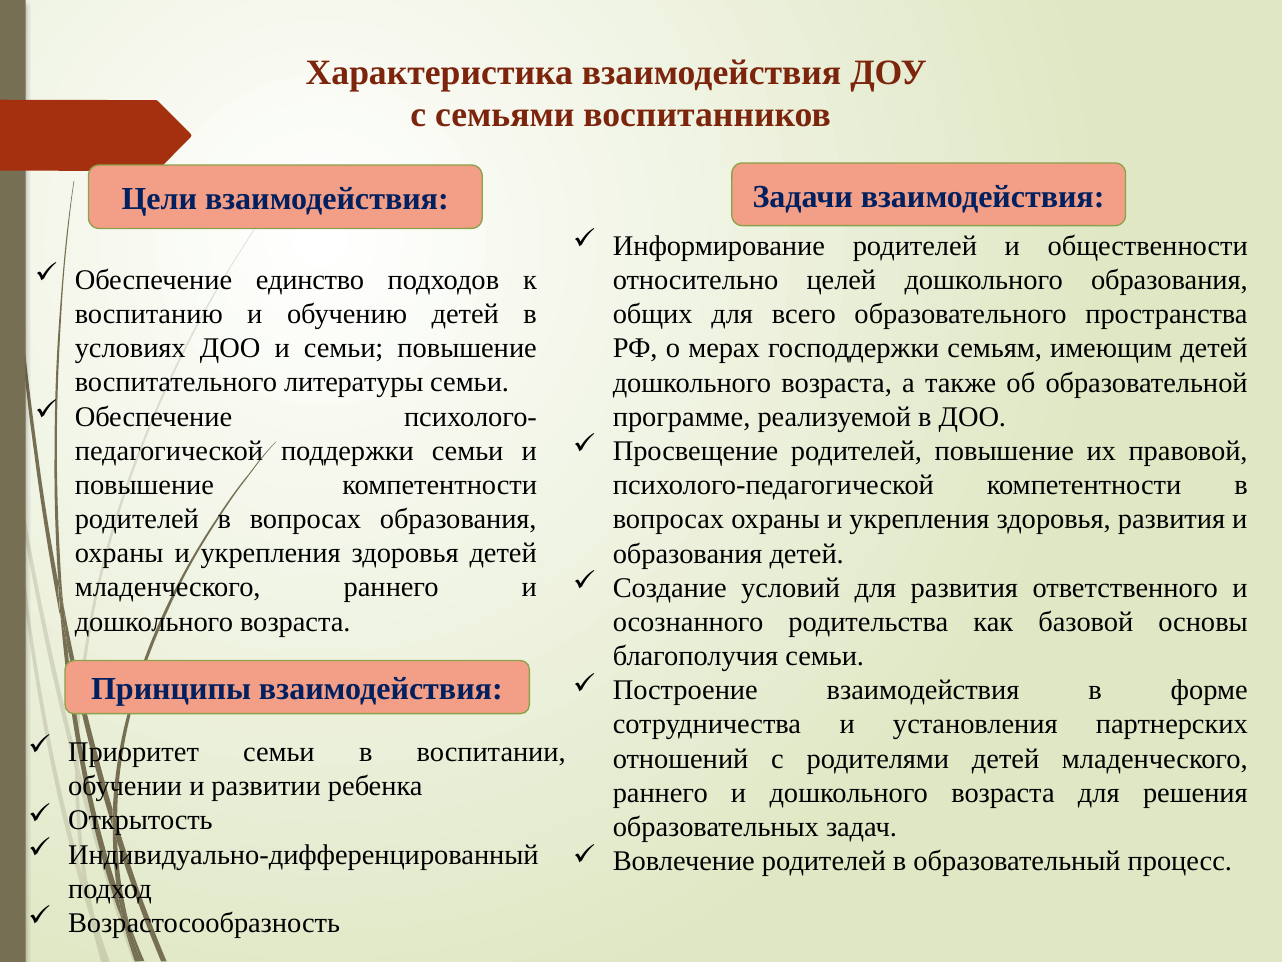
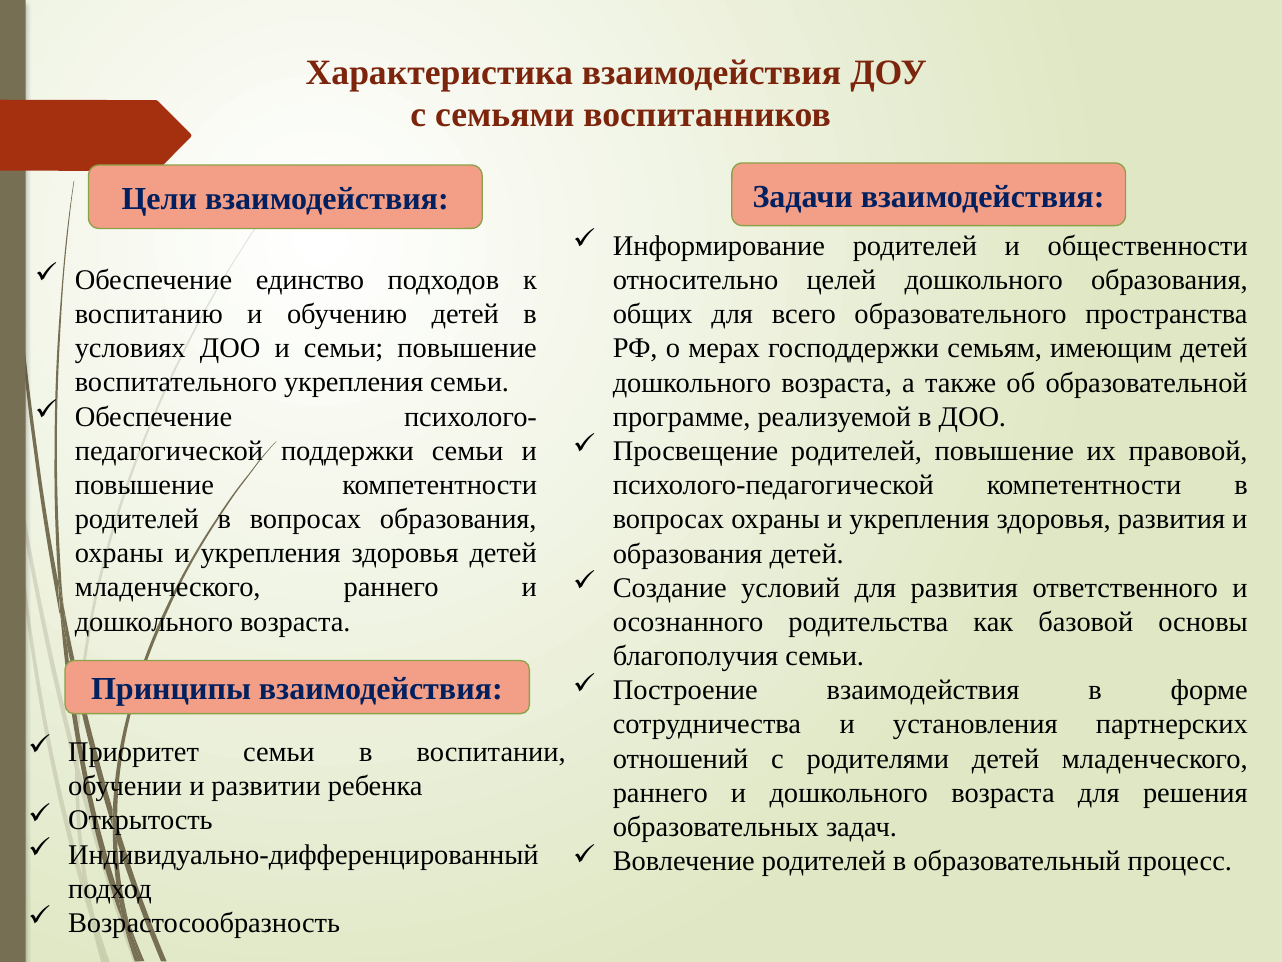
воспитательного литературы: литературы -> укрепления (354, 382)
